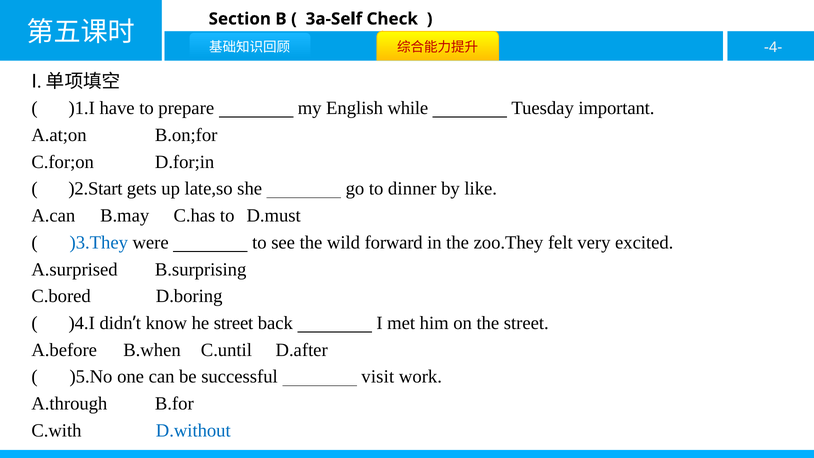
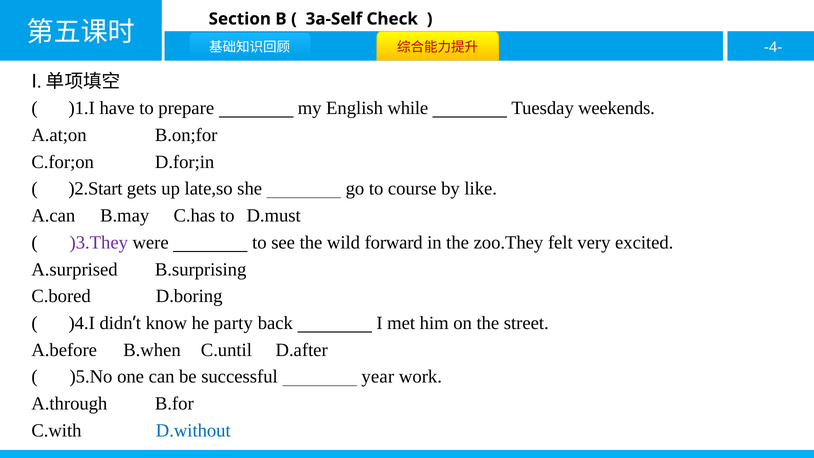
important: important -> weekends (616, 108)
dinner: dinner -> course (412, 189)
)3.They colour: blue -> purple (99, 242)
he street: street -> party (233, 323)
visit: visit -> year (378, 377)
